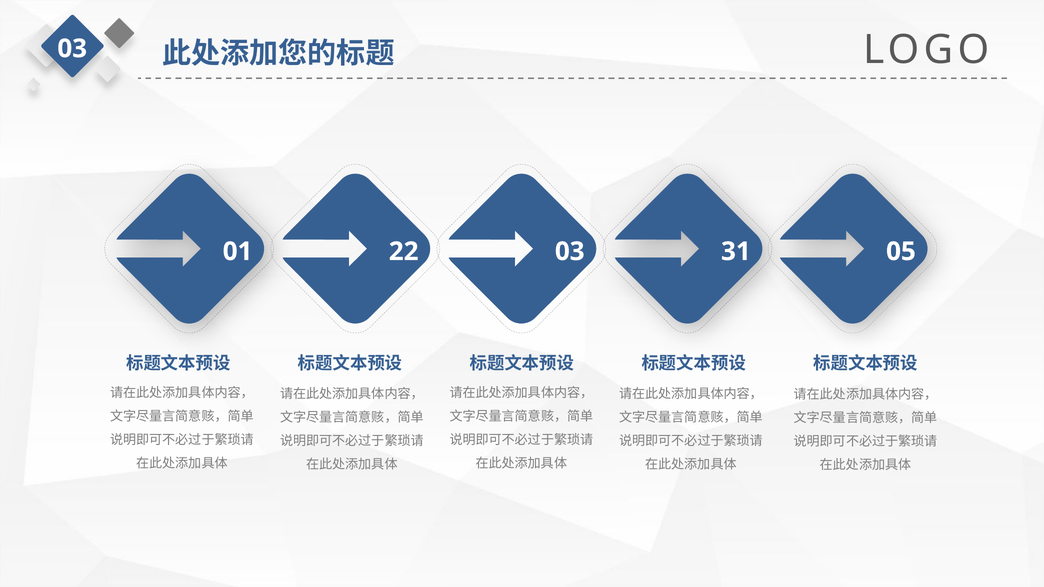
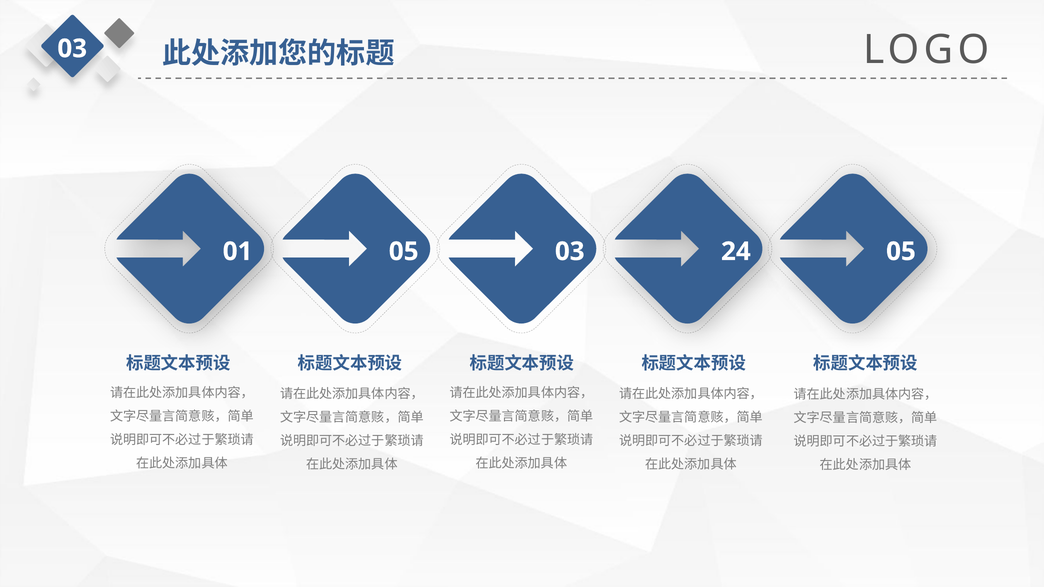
01 22: 22 -> 05 (404, 252)
31: 31 -> 24 (736, 252)
